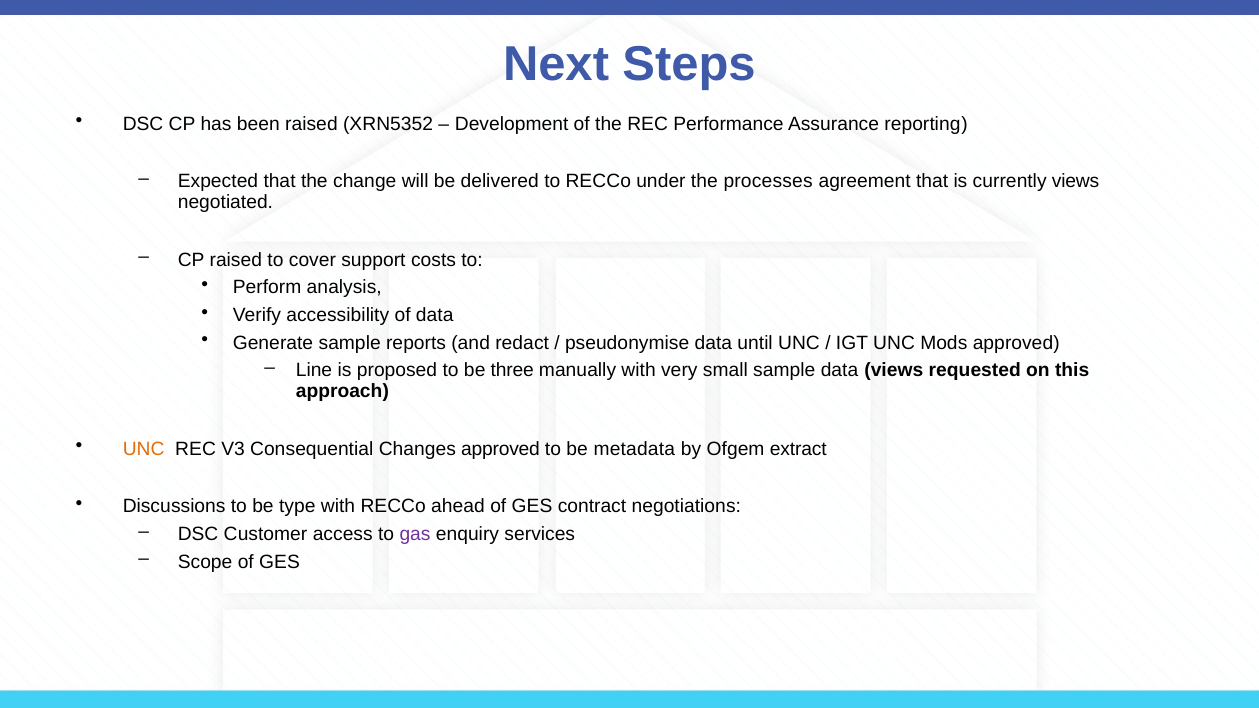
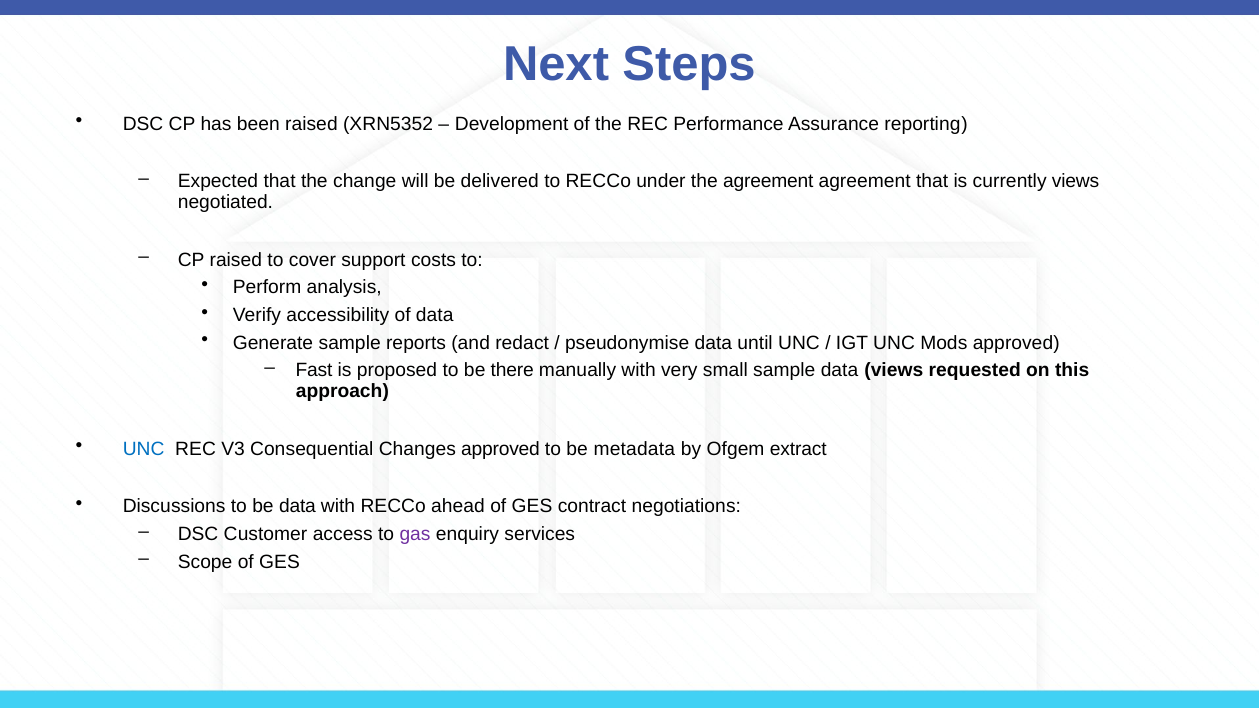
the processes: processes -> agreement (768, 182)
Line: Line -> Fast (314, 371)
three: three -> there (512, 371)
UNC colour: orange -> blue (144, 449)
be type: type -> data (297, 507)
